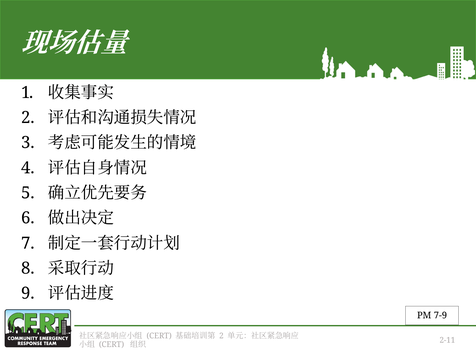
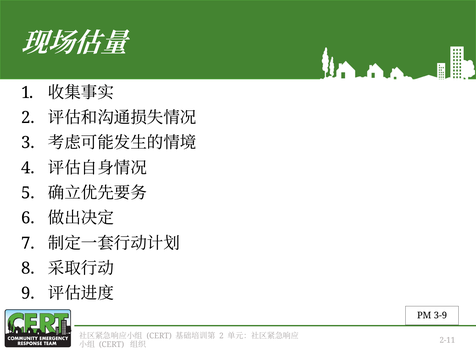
7-9: 7-9 -> 3-9 (440, 315)
